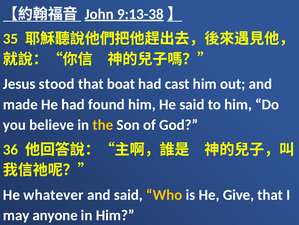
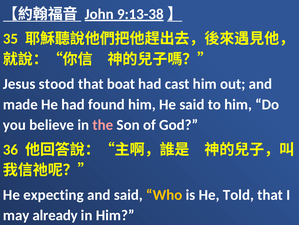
the colour: yellow -> pink (103, 125)
whatever: whatever -> expecting (54, 194)
Give: Give -> Told (238, 194)
anyone: anyone -> already (55, 215)
